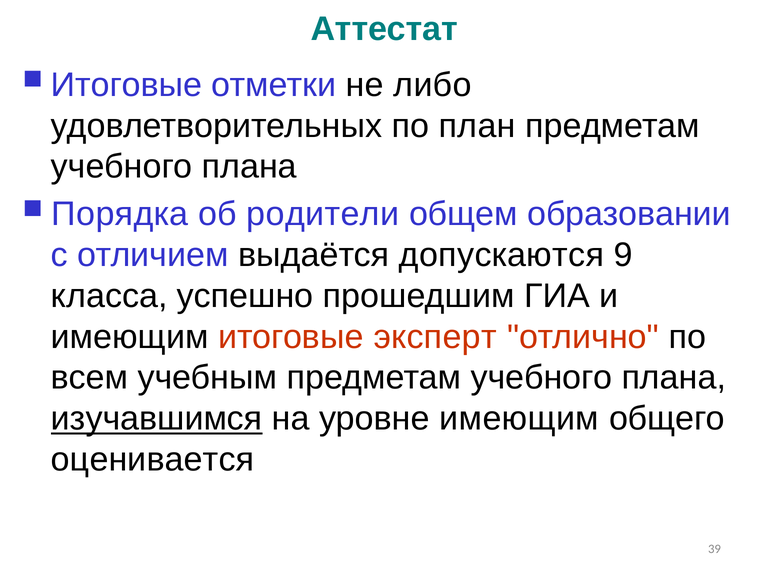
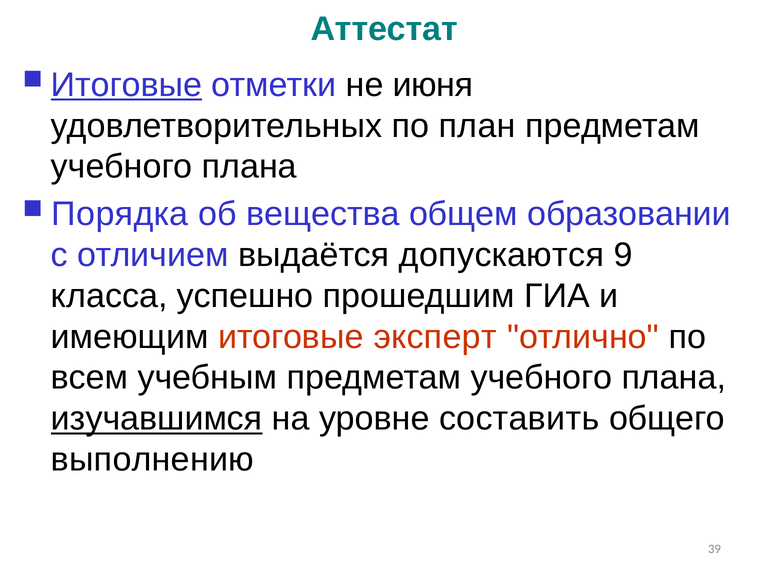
Итоговые underline: none -> present (126, 85)
либо: либо -> июня (433, 85)
родители: родители -> вещества (323, 214)
уровне имеющим: имеющим -> составить (519, 419)
оценивается: оценивается -> выполнению (152, 460)
